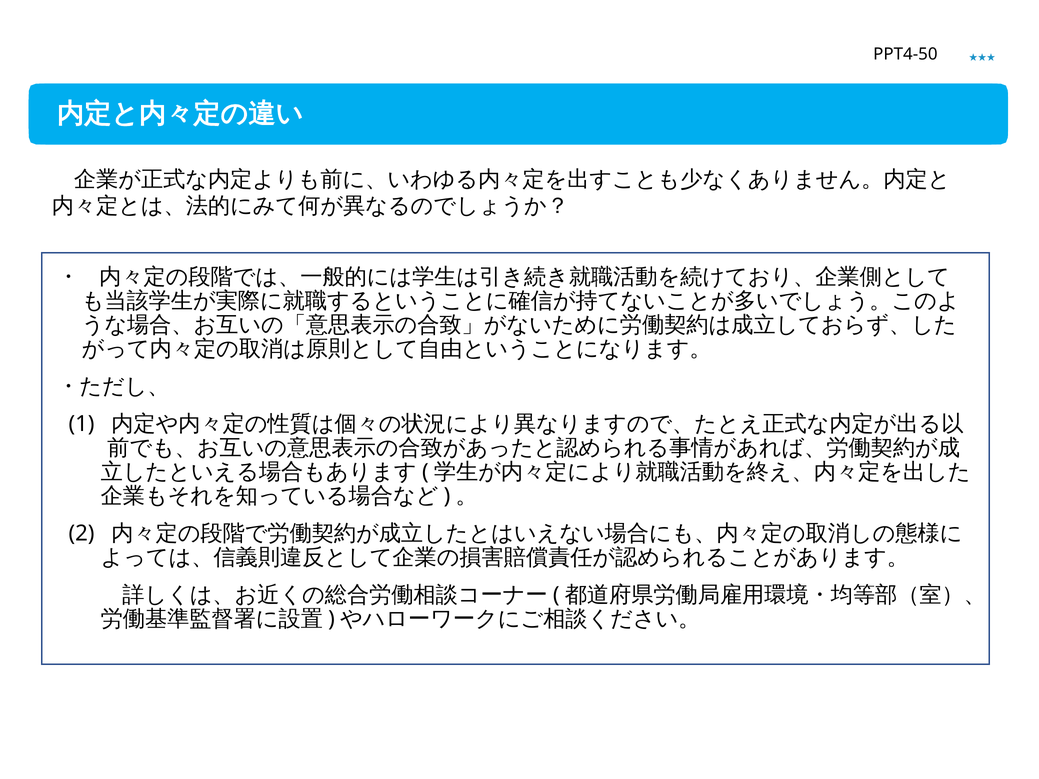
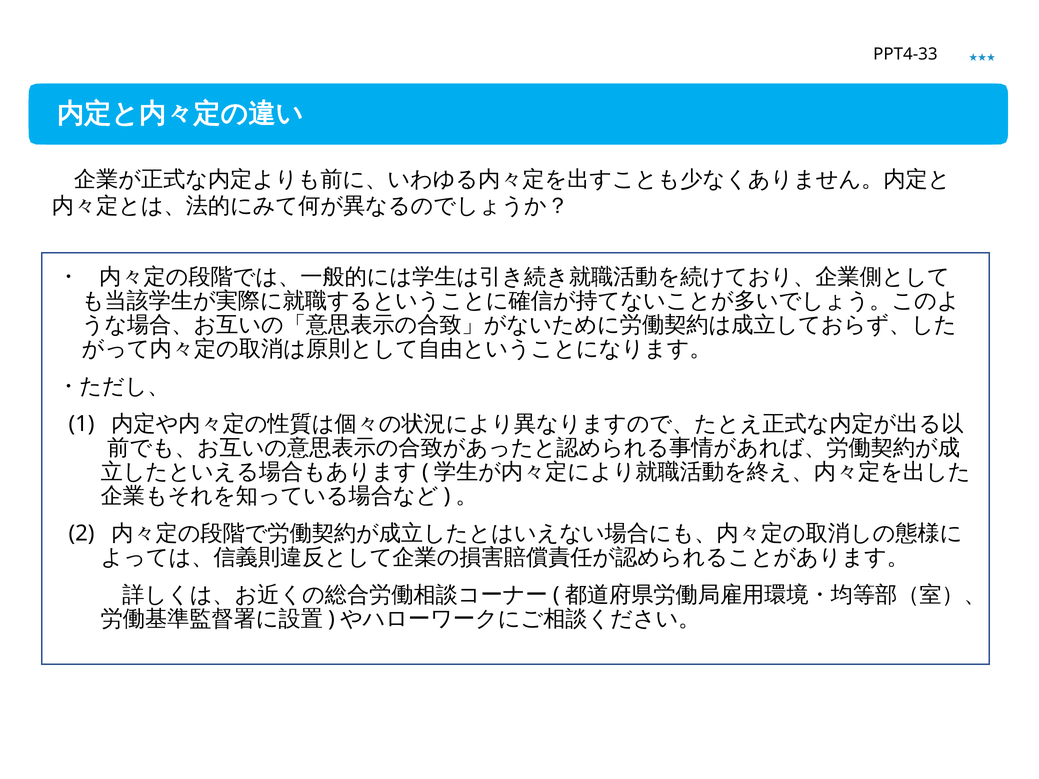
PPT4-50: PPT4-50 -> PPT4-33 (905, 54)
